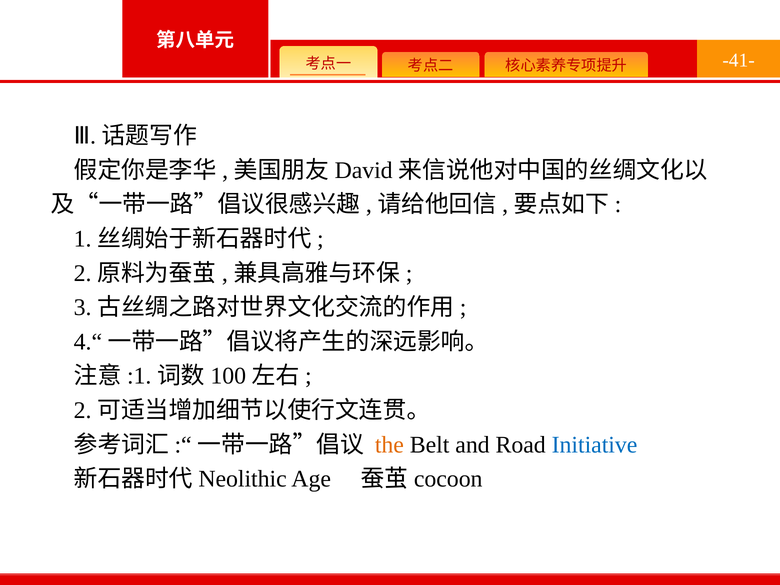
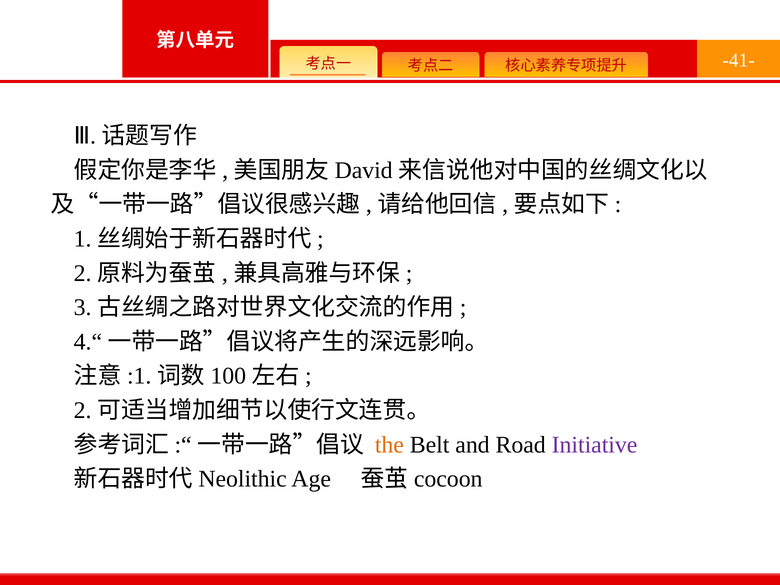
Initiative colour: blue -> purple (595, 445)
